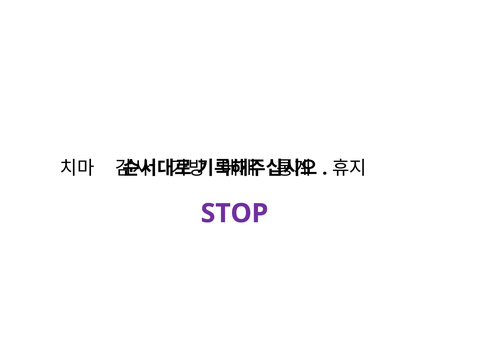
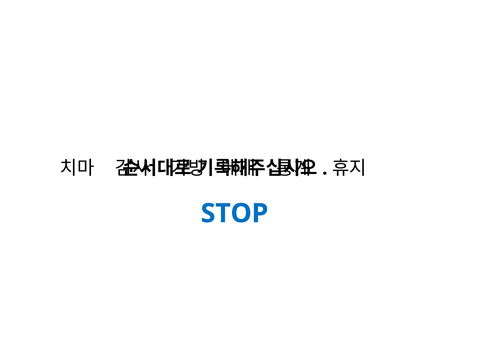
STOP colour: purple -> blue (234, 214)
